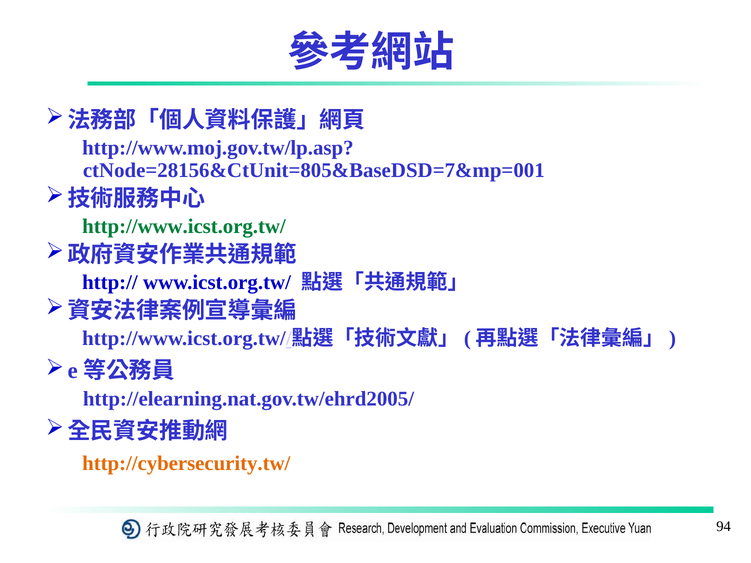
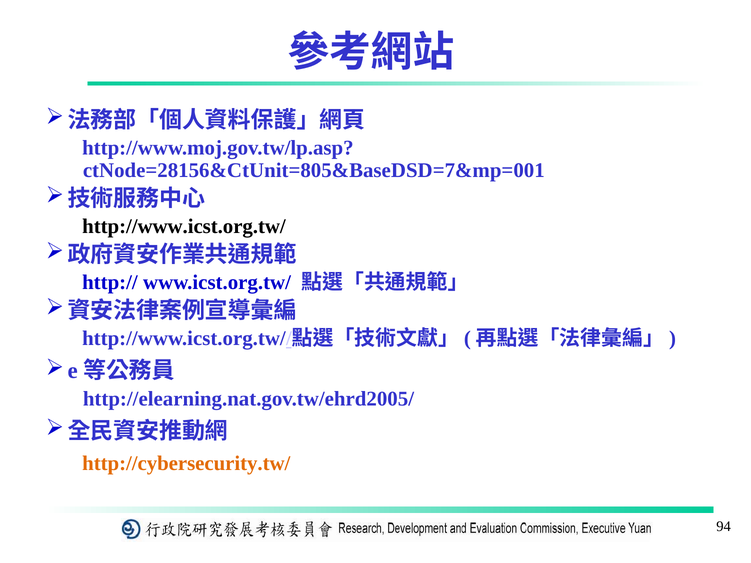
http://www.icst.org.tw/ colour: green -> black (184, 227)
